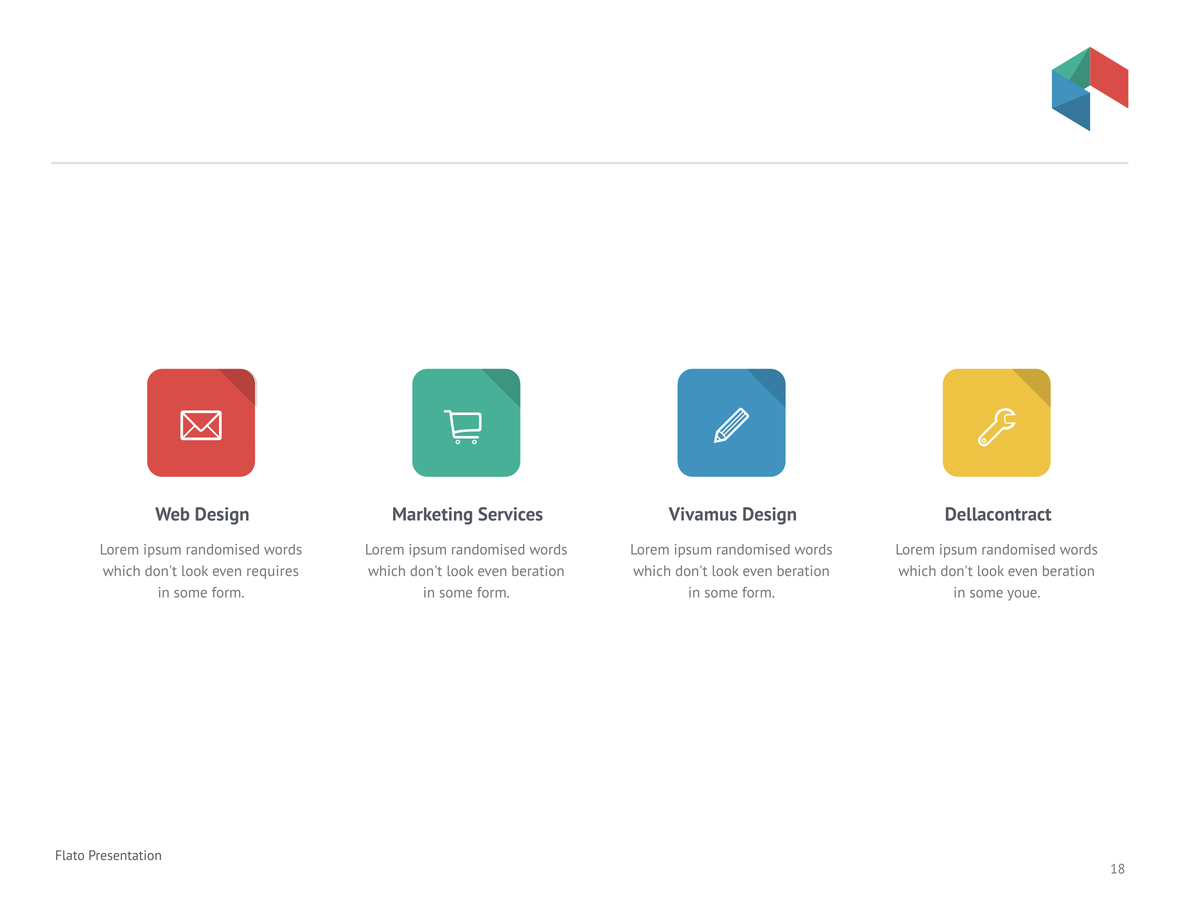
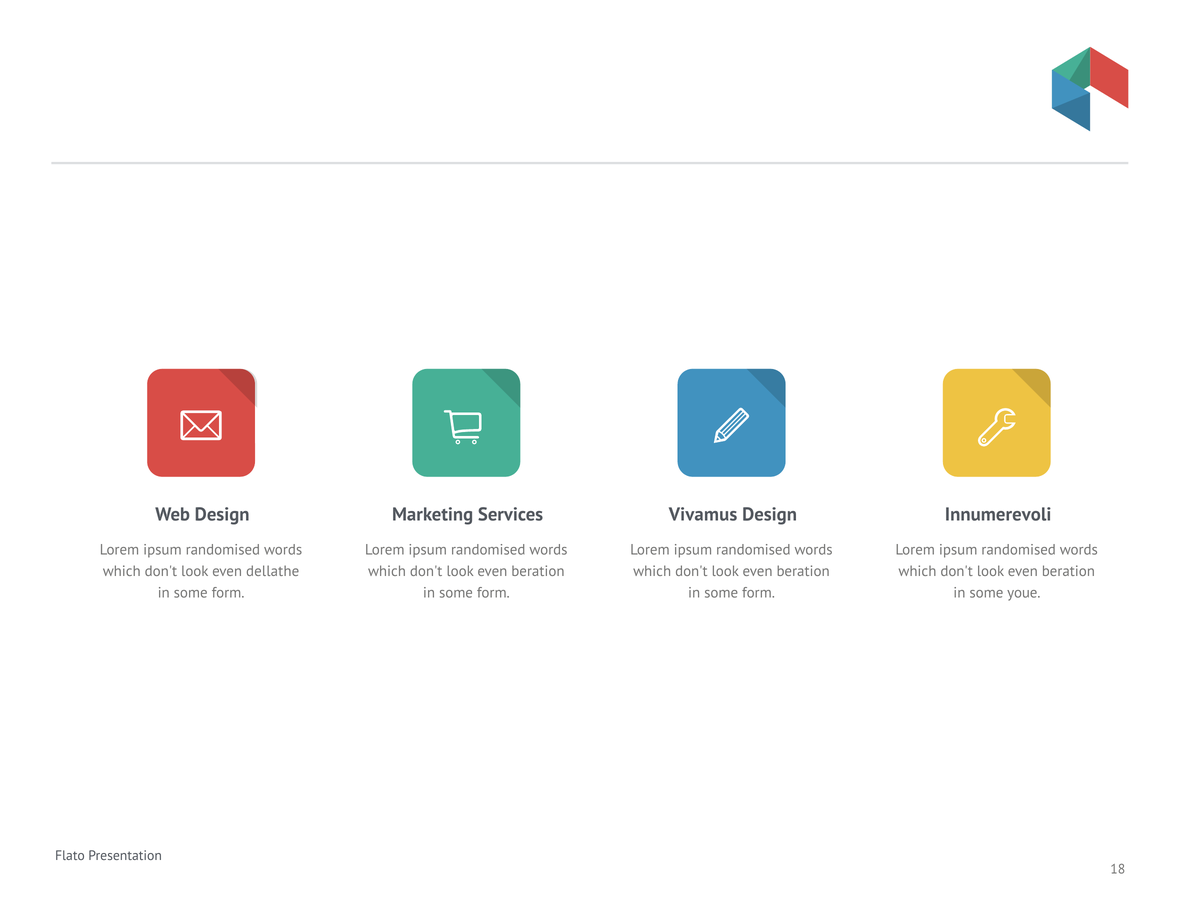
Dellacontract: Dellacontract -> Innumerevoli (998, 514)
requires: requires -> dellathe (273, 571)
